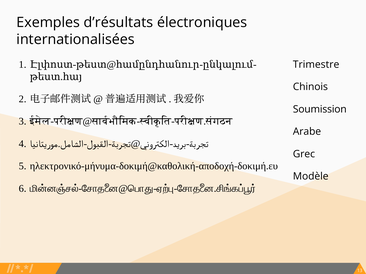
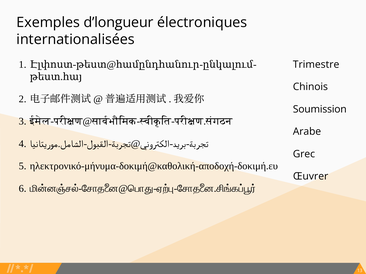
d’résultats: d’résultats -> d’longueur (119, 22)
Modèle: Modèle -> Œuvrer (311, 177)
